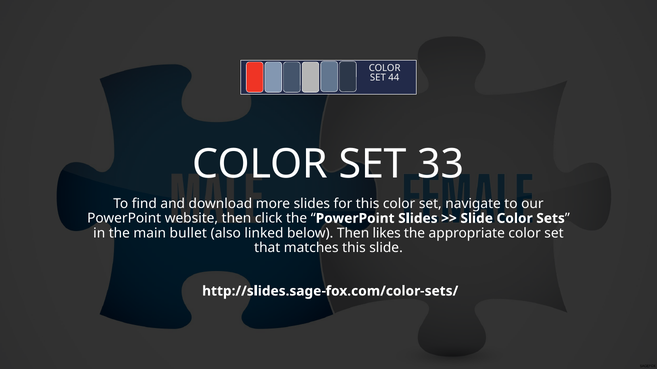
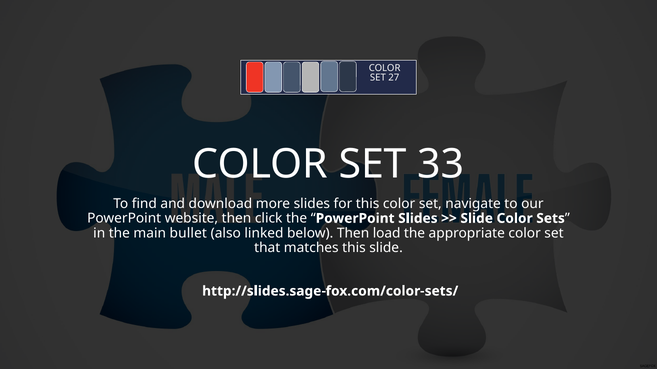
44: 44 -> 27 (394, 78)
likes: likes -> load (387, 233)
